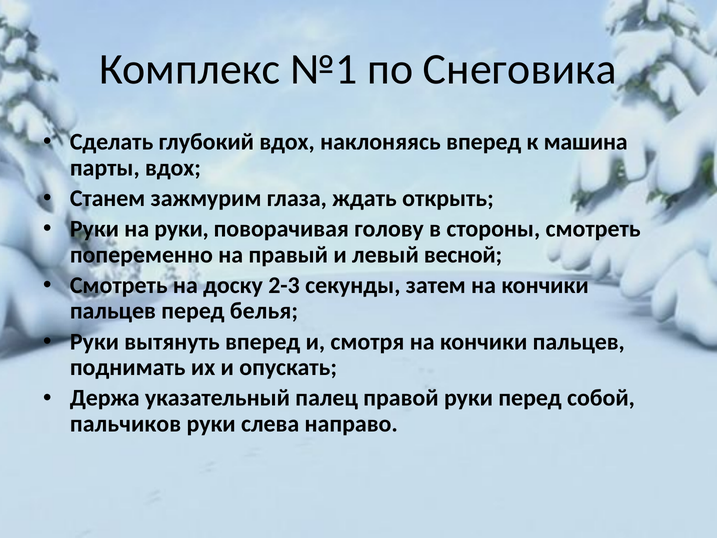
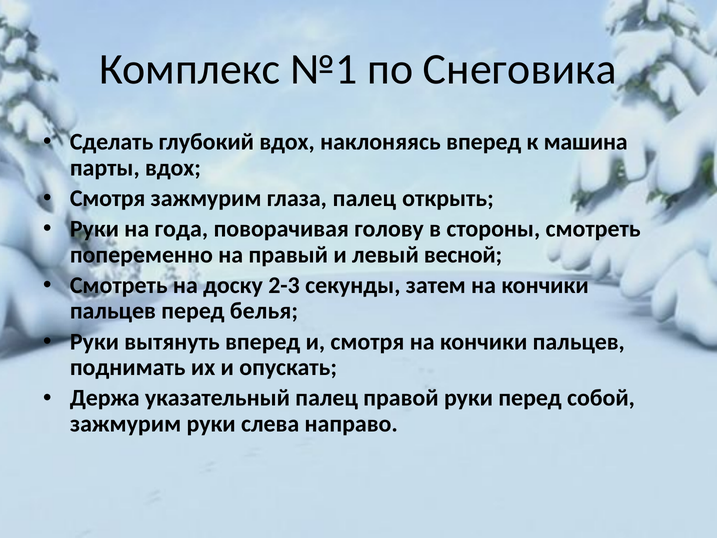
Станем: Станем -> Смотря (108, 198)
глаза ждать: ждать -> палец (364, 198)
на руки: руки -> года (181, 229)
пальчиков: пальчиков -> зажмурим (126, 424)
